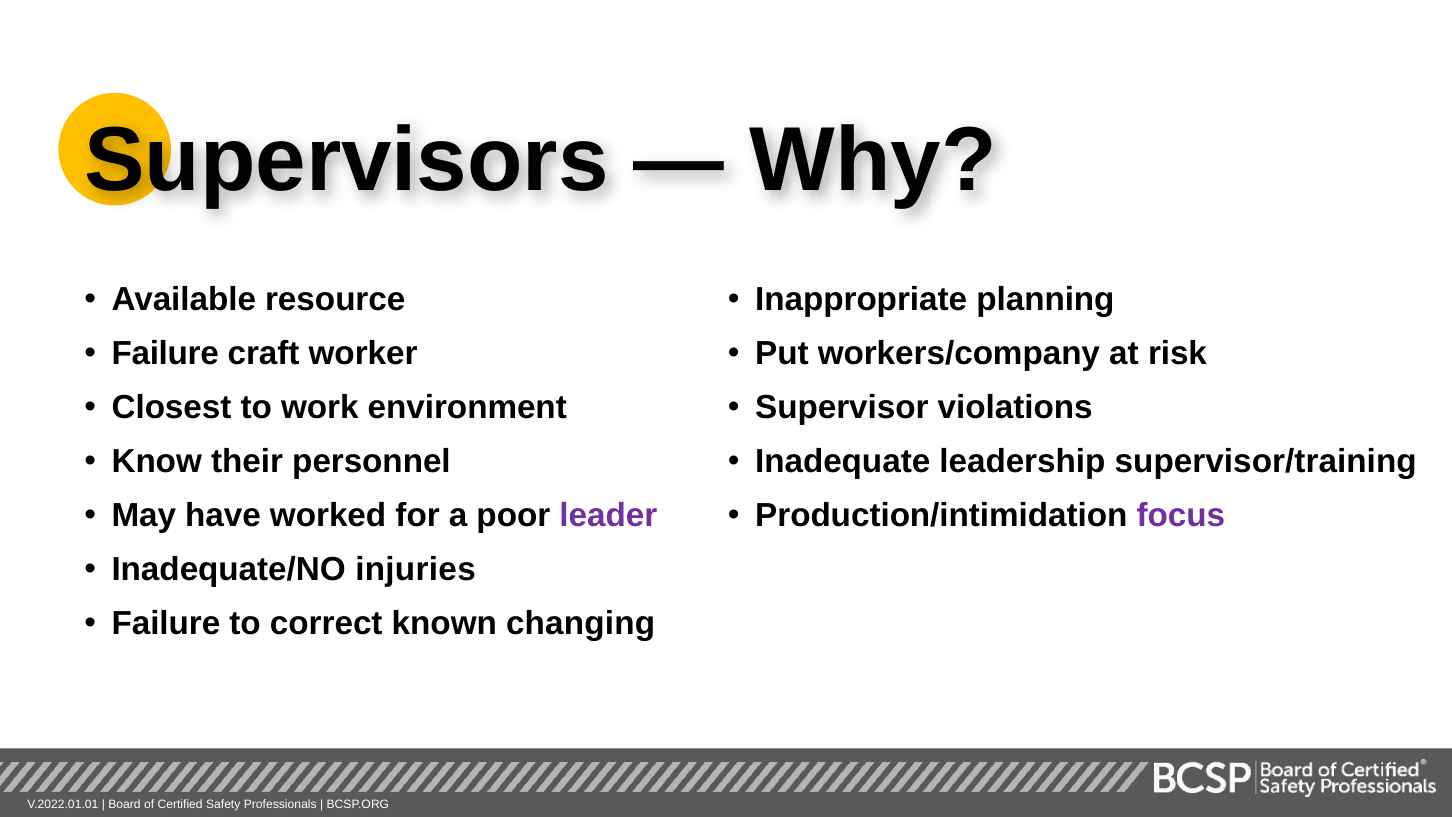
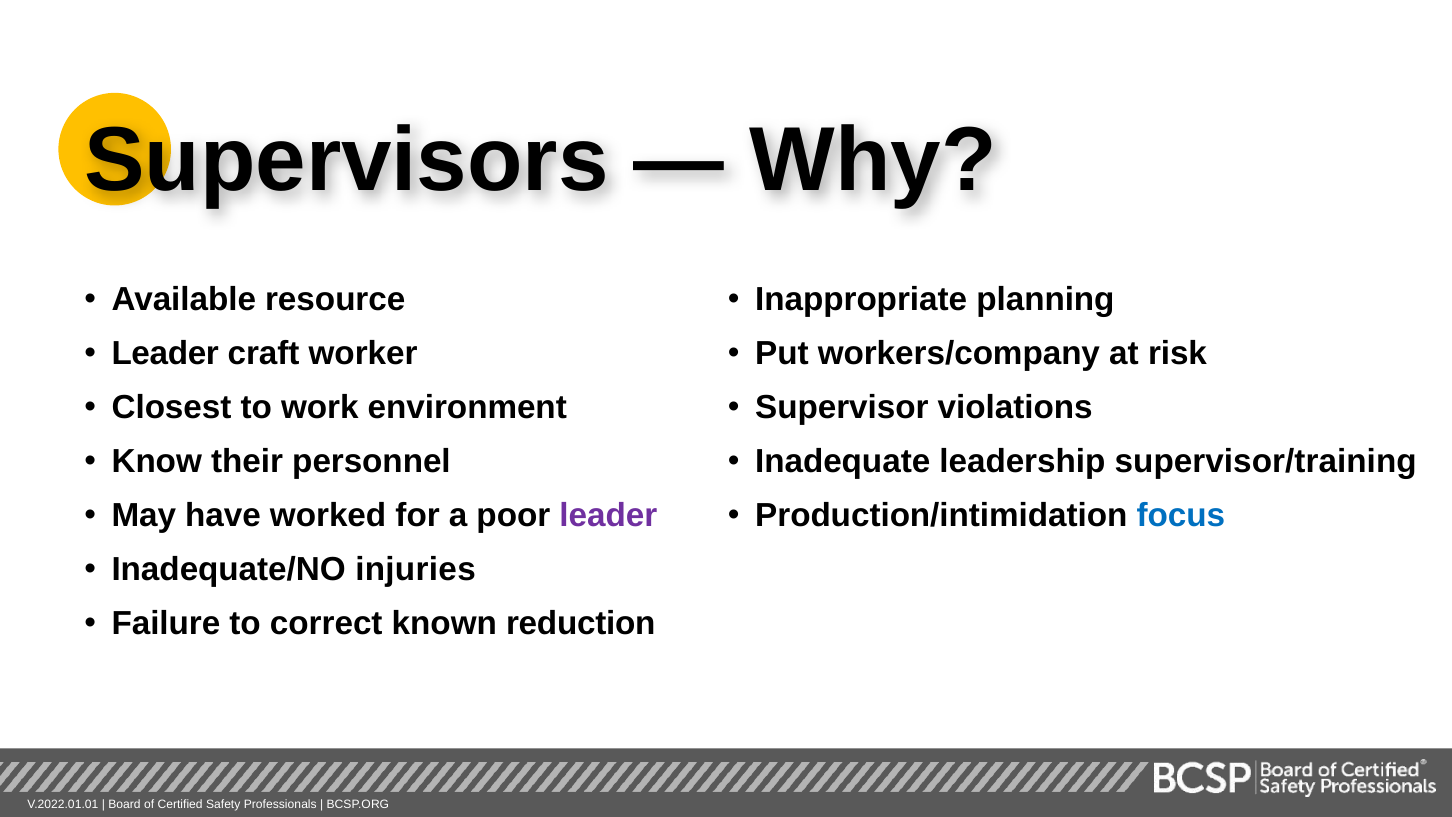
Failure: Failure -> Leader (165, 353)
focus colour: purple -> blue (1181, 516)
changing: changing -> reduction (581, 624)
